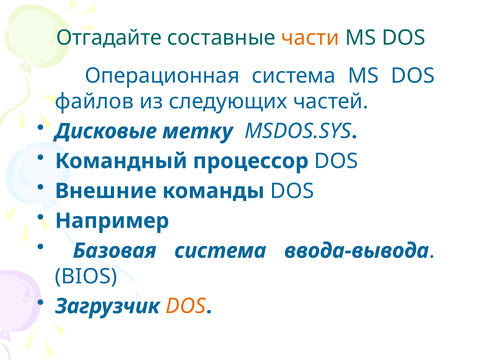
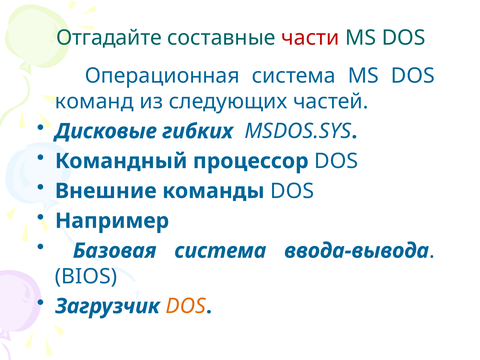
части colour: orange -> red (310, 38)
файлов: файлов -> команд (94, 101)
метку: метку -> гибких (198, 131)
